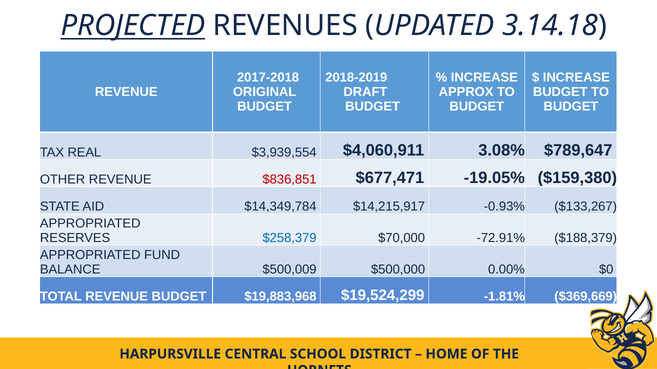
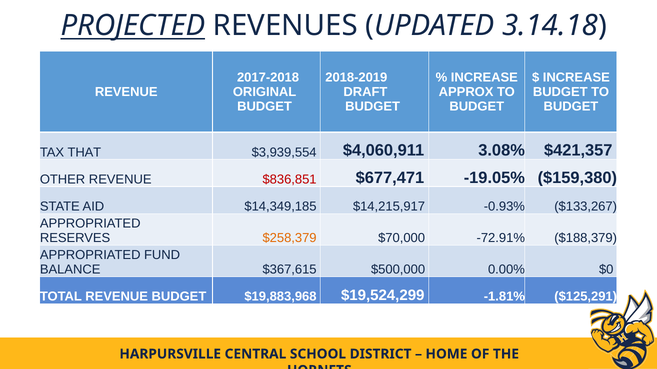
REAL: REAL -> THAT (84, 153)
$789,647: $789,647 -> $421,357 (578, 151)
$14,349,784: $14,349,784 -> $14,349,185 (280, 207)
$258,379 colour: blue -> orange (290, 238)
$500,009: $500,009 -> $367,615 (290, 270)
$369,669: $369,669 -> $125,291 (586, 297)
